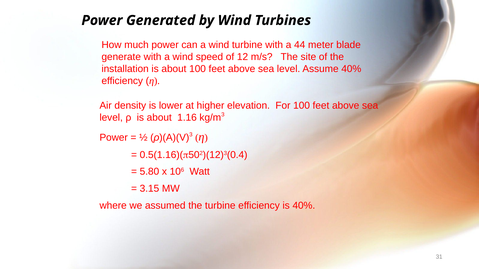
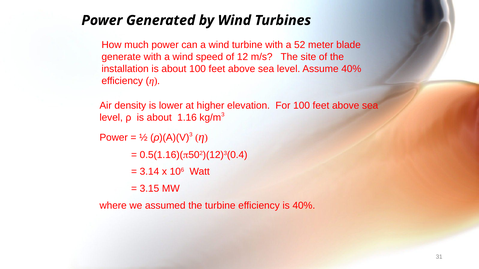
44: 44 -> 52 (300, 45)
5.80: 5.80 -> 3.14 (149, 172)
